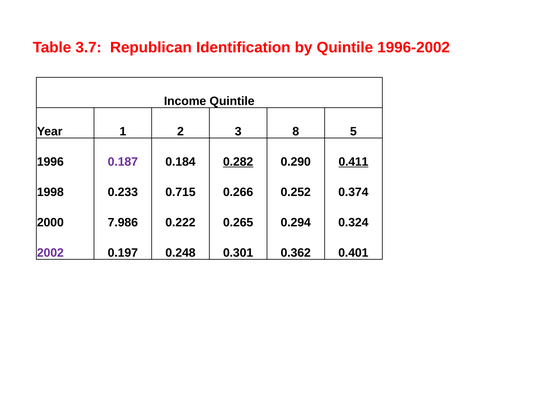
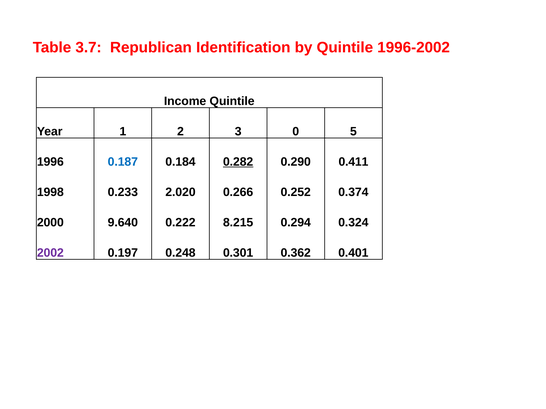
8: 8 -> 0 (296, 132)
0.187 colour: purple -> blue (123, 162)
0.411 underline: present -> none (353, 162)
0.715: 0.715 -> 2.020 (180, 192)
7.986: 7.986 -> 9.640 (123, 223)
0.265: 0.265 -> 8.215 (238, 223)
